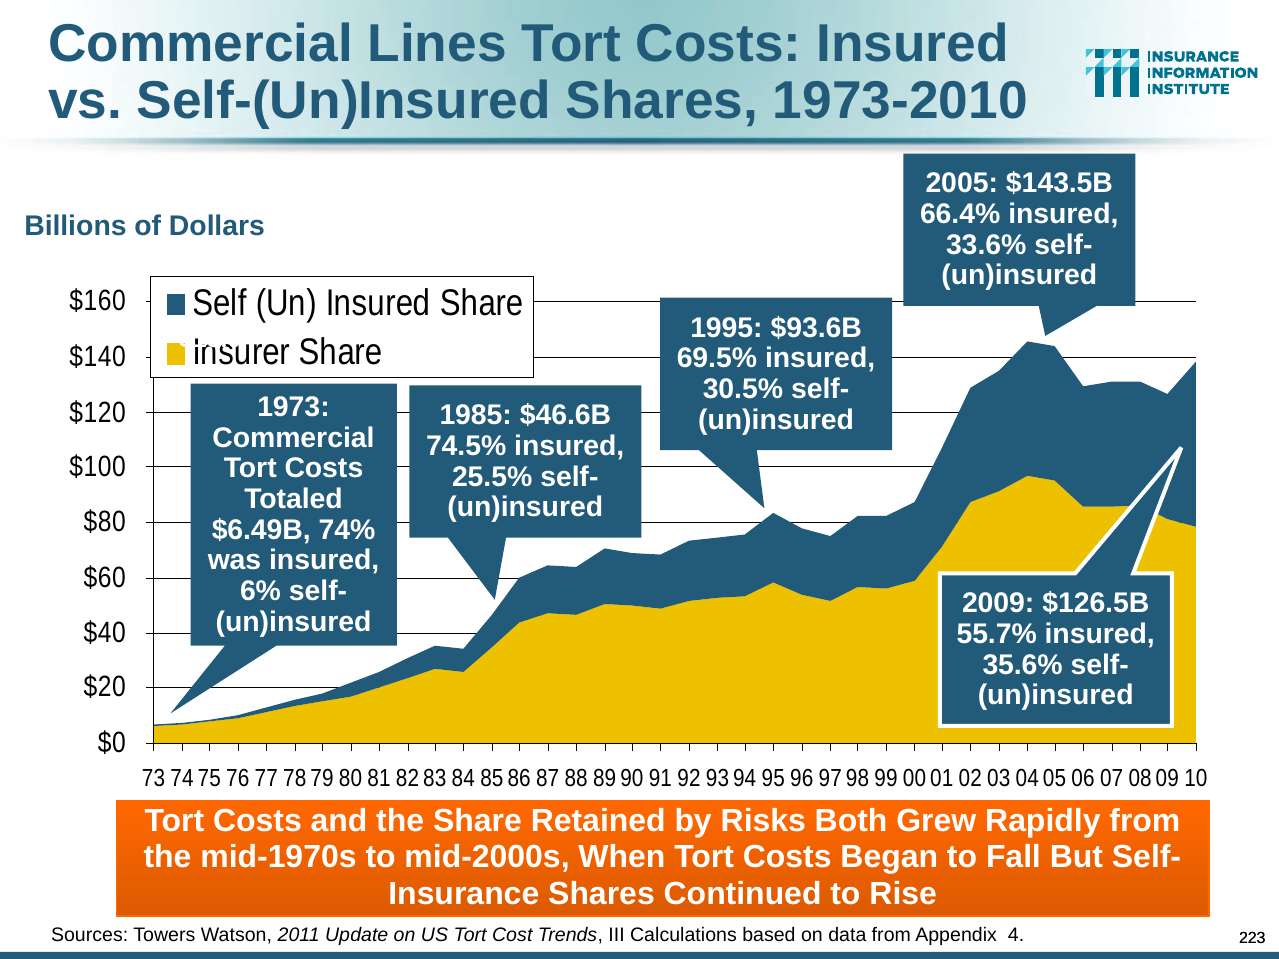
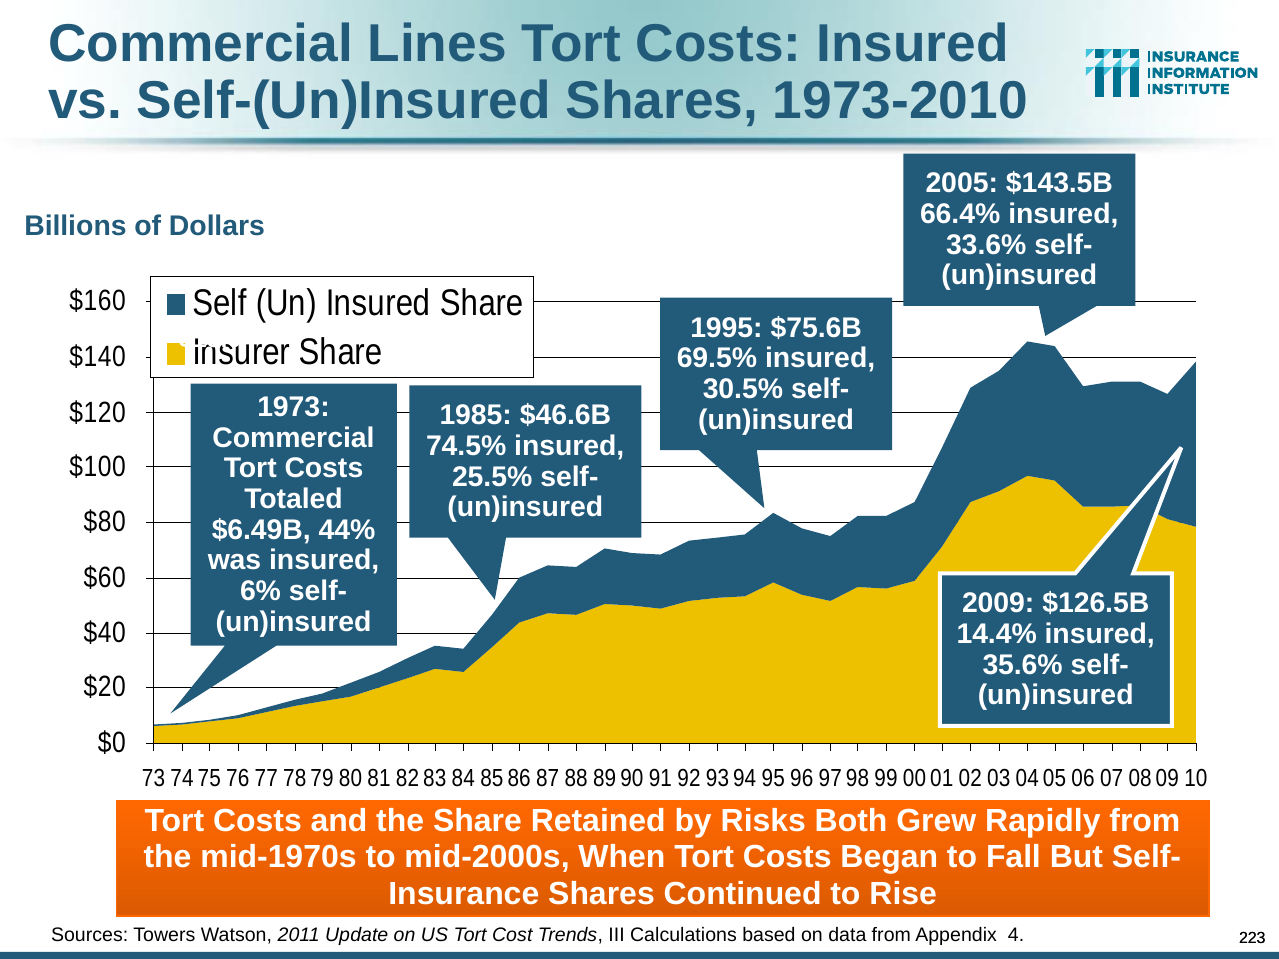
$93.6B: $93.6B -> $75.6B (816, 328)
74%: 74% -> 44% (347, 530)
55.7%: 55.7% -> 14.4% (997, 634)
